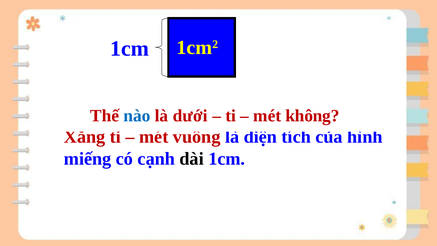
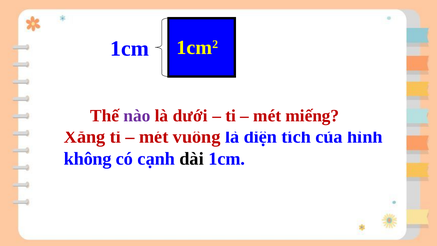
nào colour: blue -> purple (137, 116)
không: không -> miếng (312, 116)
miếng: miếng -> không (88, 159)
